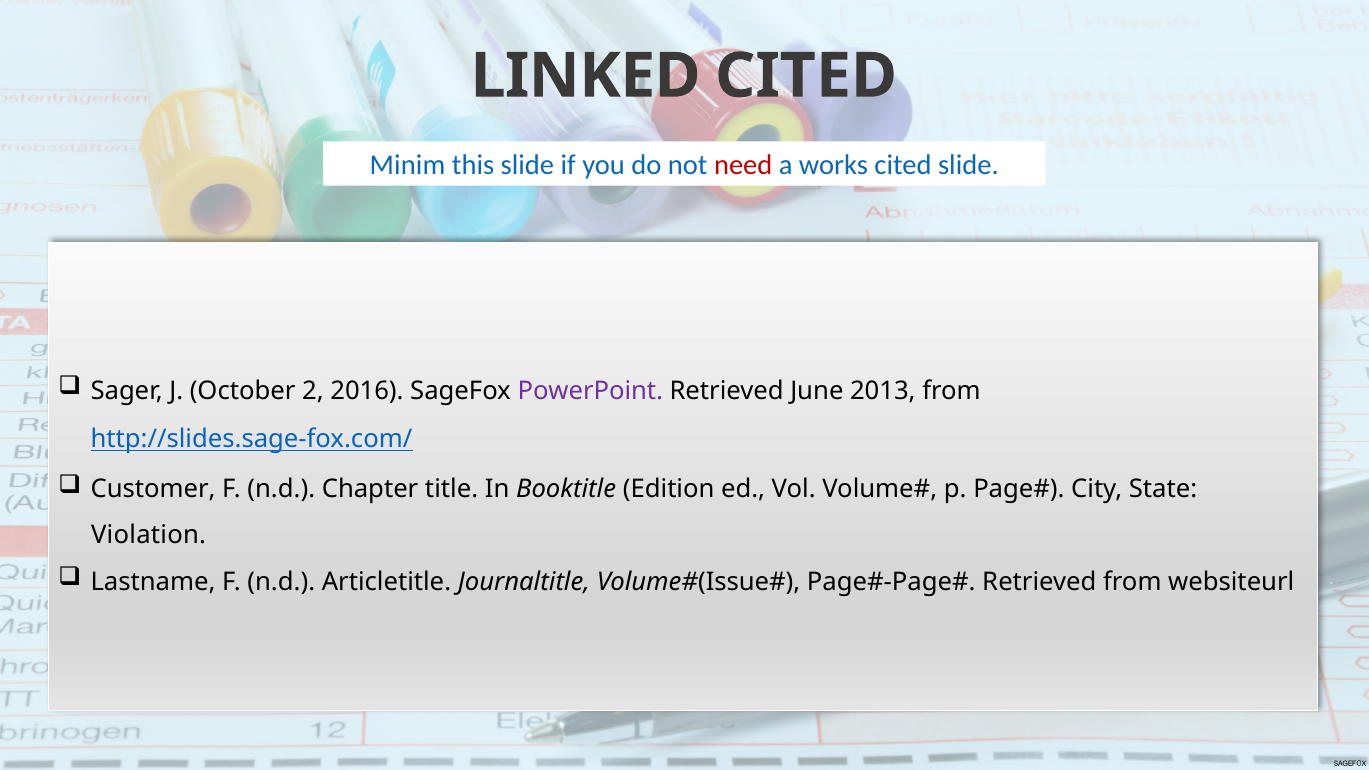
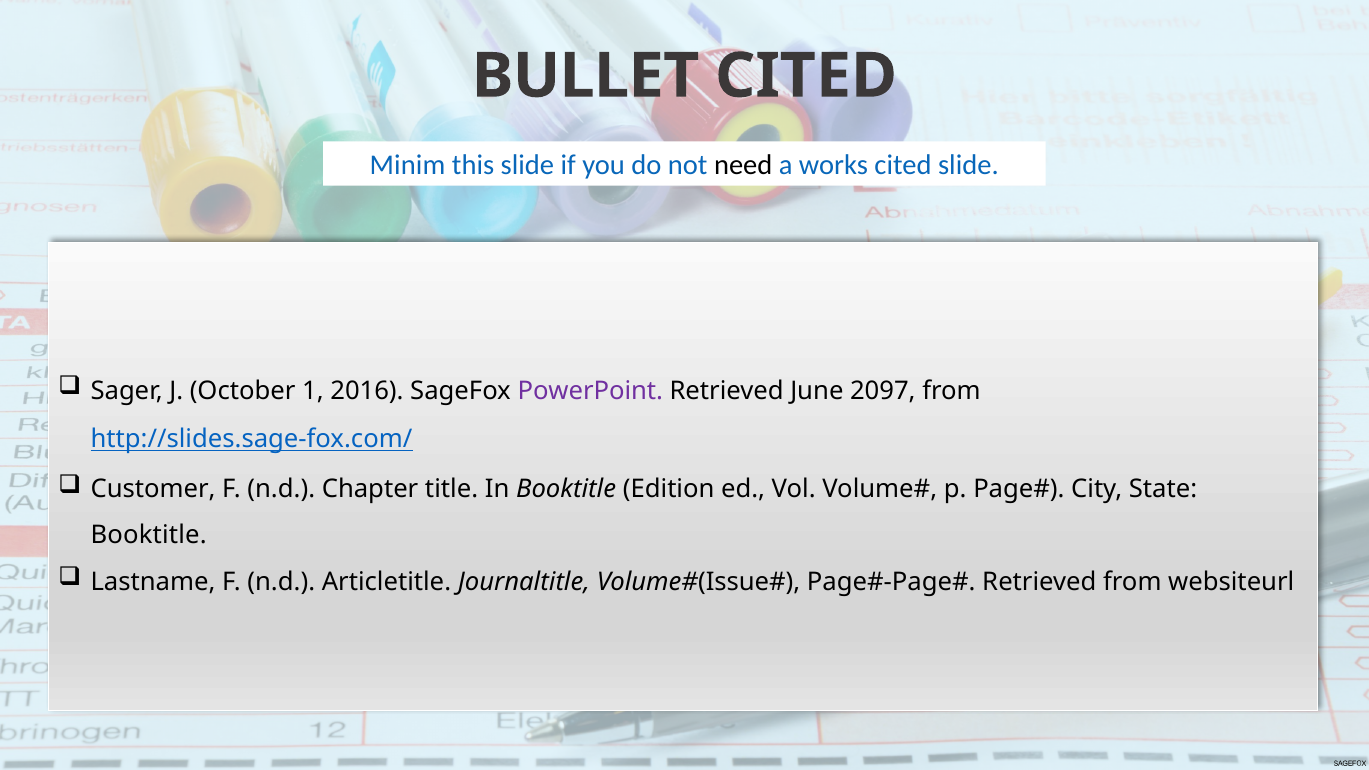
LINKED: LINKED -> BULLET (586, 76)
need colour: red -> black (743, 165)
2: 2 -> 1 (313, 391)
2013: 2013 -> 2097 (883, 391)
Violation: Violation -> Booktitle (149, 535)
